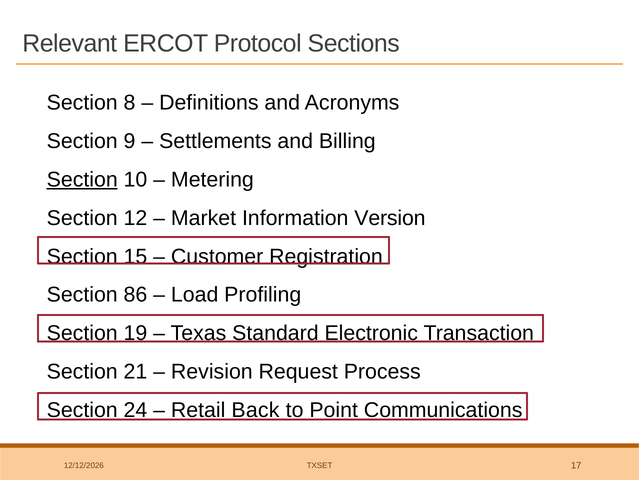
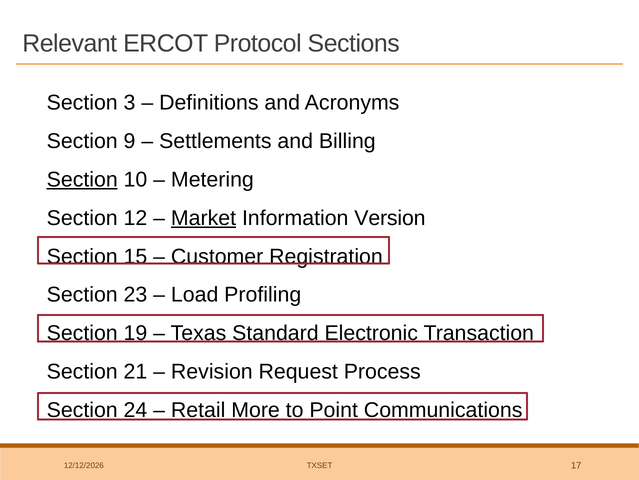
8: 8 -> 3 (130, 103)
Market underline: none -> present (204, 218)
86: 86 -> 23 (135, 294)
Back: Back -> More (256, 409)
